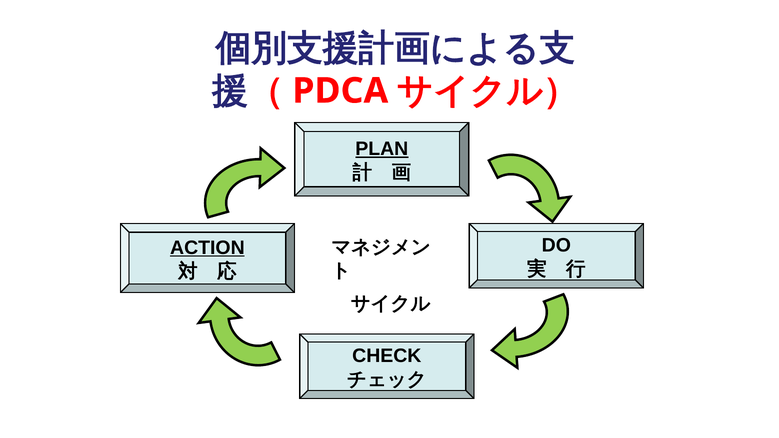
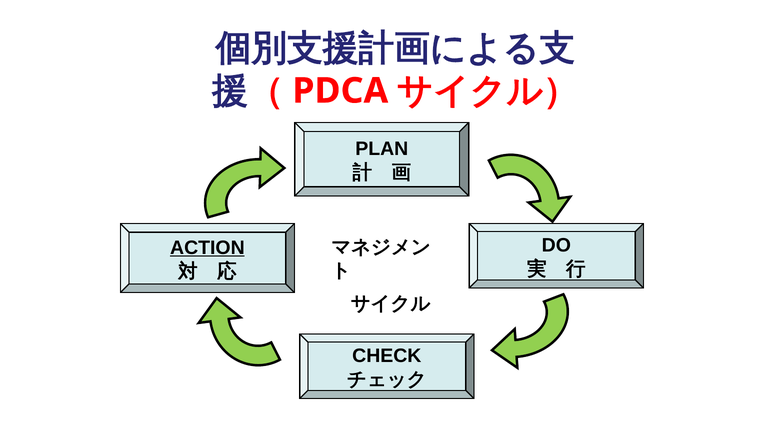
PLAN underline: present -> none (382, 149)
